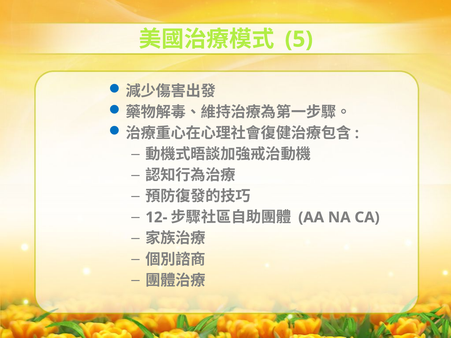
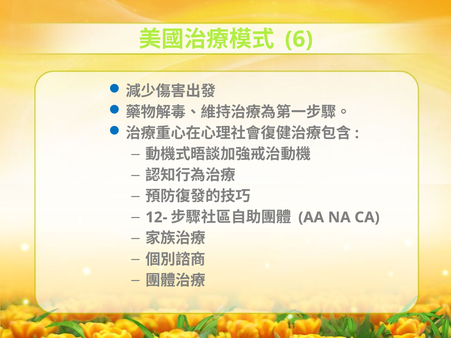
5: 5 -> 6 (299, 39)
